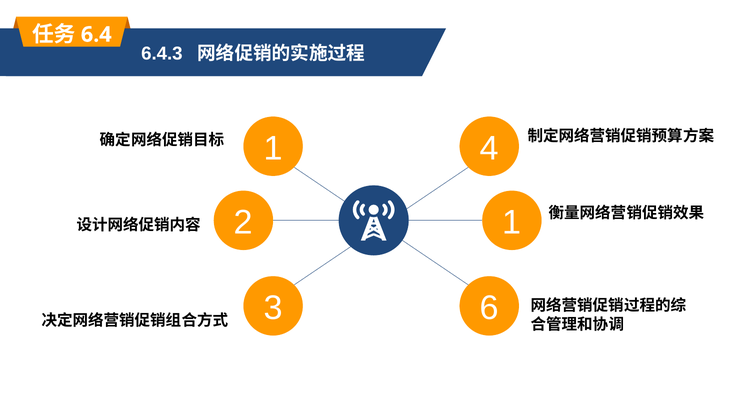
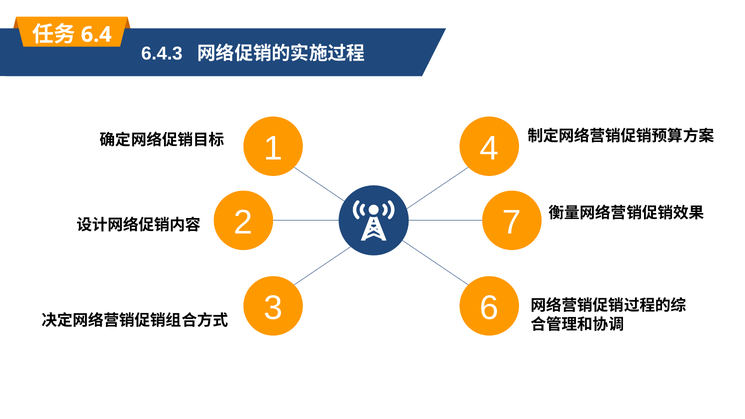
2 1: 1 -> 7 (512, 223)
